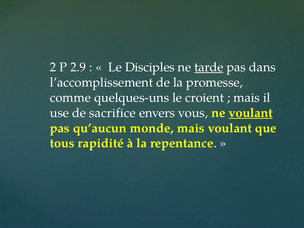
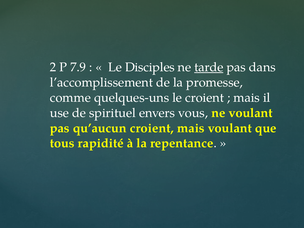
2.9: 2.9 -> 7.9 (78, 67)
sacrifice: sacrifice -> spirituel (112, 113)
voulant underline: present -> none (251, 113)
qu’aucun monde: monde -> croient (152, 128)
